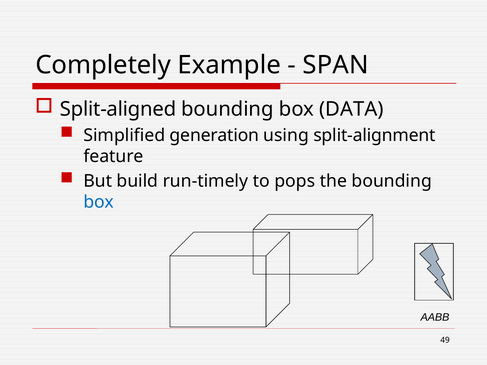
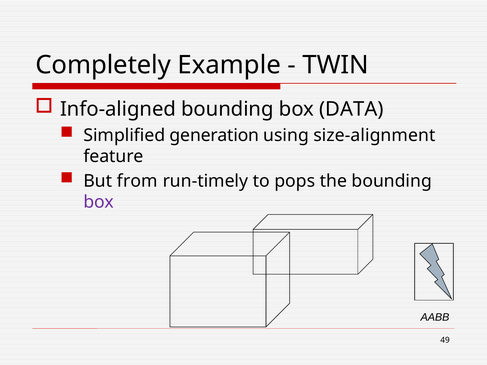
SPAN: SPAN -> TWIN (336, 65)
Split-aligned: Split-aligned -> Info-aligned (118, 109)
split-alignment: split-alignment -> size-alignment (374, 135)
build: build -> from (137, 181)
box colour: blue -> purple (99, 202)
